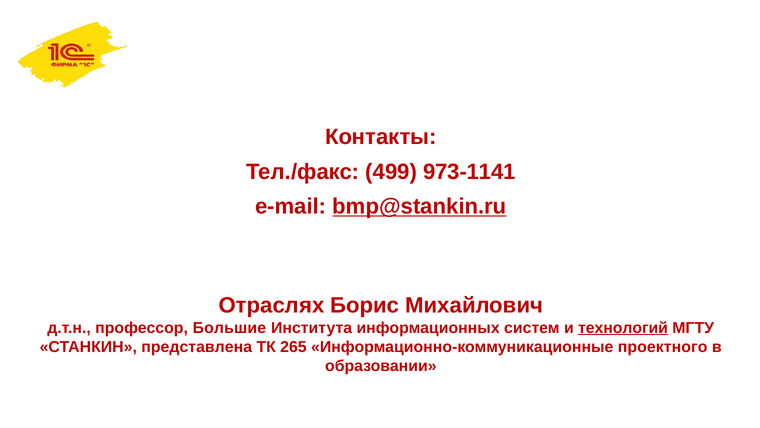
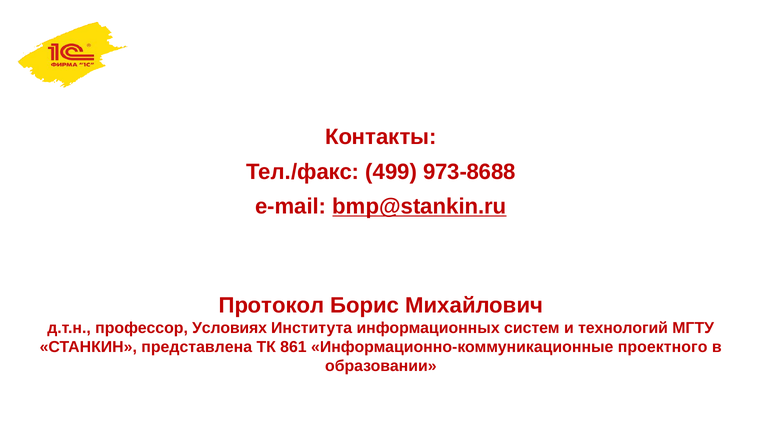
973-1141: 973-1141 -> 973-8688 (469, 172)
Отраслях: Отраслях -> Протокол (272, 305)
Большие: Большие -> Условиях (230, 327)
технологий underline: present -> none (623, 327)
265: 265 -> 861 (293, 346)
